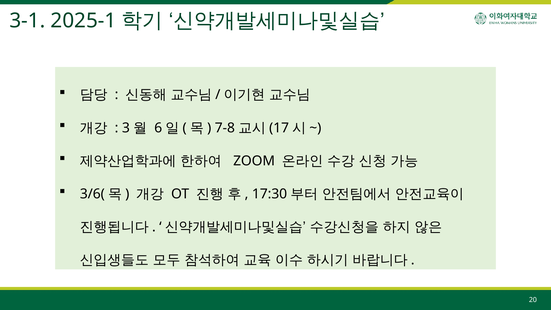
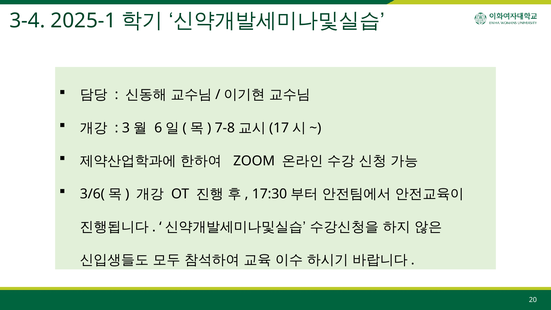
3-1: 3-1 -> 3-4 (27, 21)
